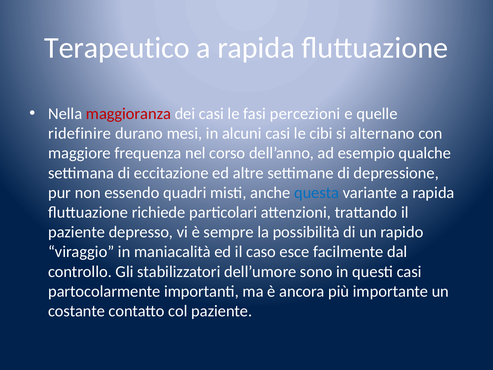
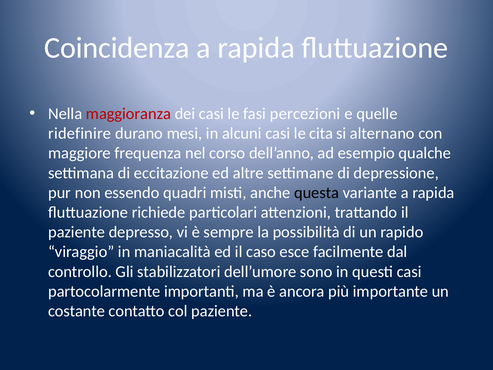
Terapeutico: Terapeutico -> Coincidenza (117, 48)
cibi: cibi -> cita (321, 133)
questa colour: blue -> black (317, 193)
